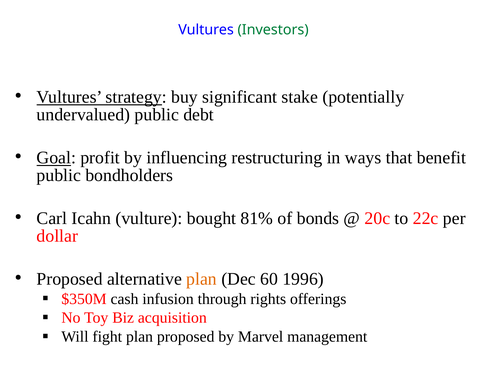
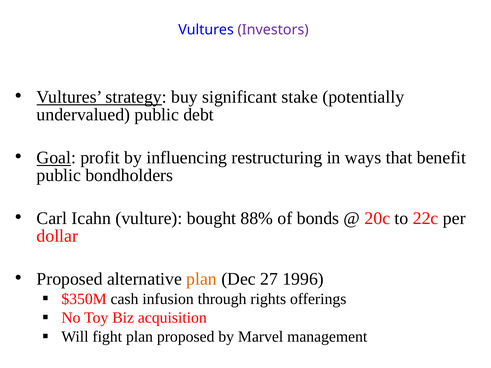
Investors colour: green -> purple (273, 30)
81%: 81% -> 88% (257, 218)
60: 60 -> 27 (269, 279)
